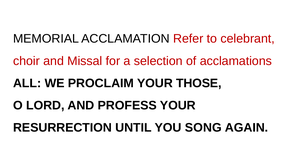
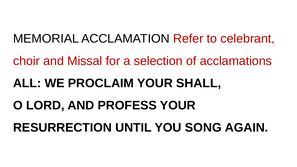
THOSE: THOSE -> SHALL (199, 83)
